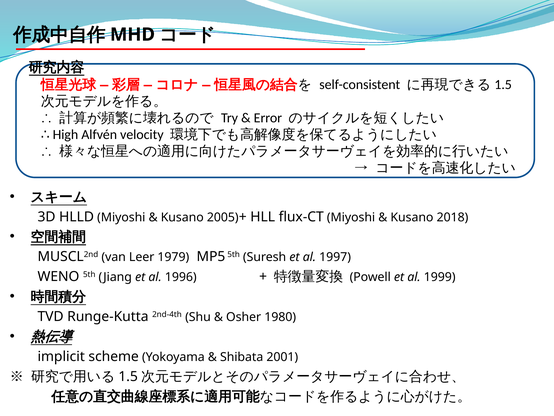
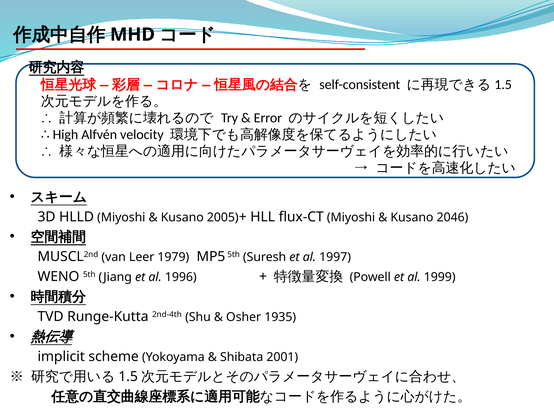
2018: 2018 -> 2046 (452, 217)
1980: 1980 -> 1935 (280, 317)
